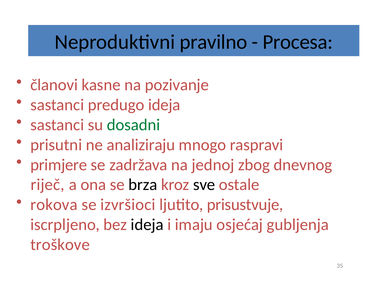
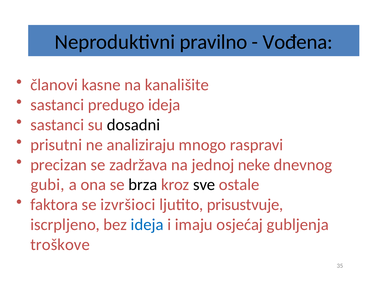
Procesa: Procesa -> Vođena (298, 42)
pozivanje: pozivanje -> kanališite (177, 85)
dosadni colour: green -> black (134, 125)
primjere: primjere -> precizan (59, 165)
zbog: zbog -> neke (254, 165)
riječ: riječ -> gubi (48, 185)
rokova: rokova -> faktora (54, 205)
ideja colour: black -> blue (147, 225)
